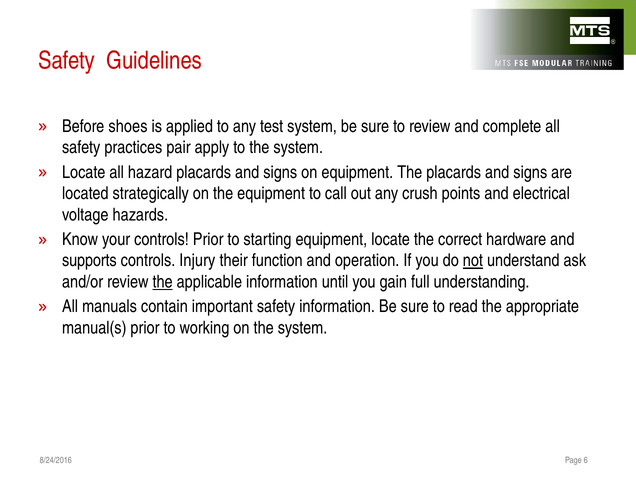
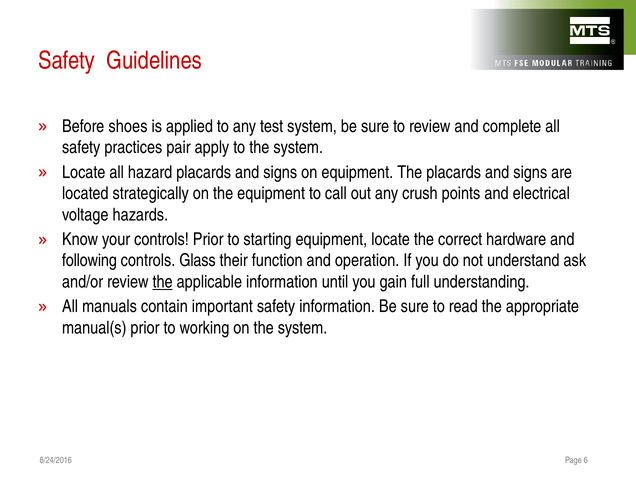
supports: supports -> following (89, 261)
Injury: Injury -> Glass (197, 261)
not underline: present -> none (473, 261)
